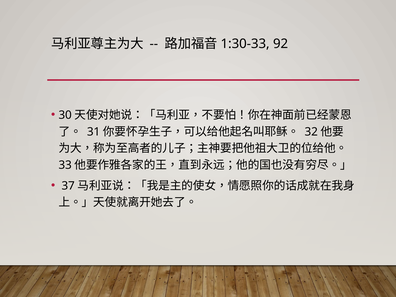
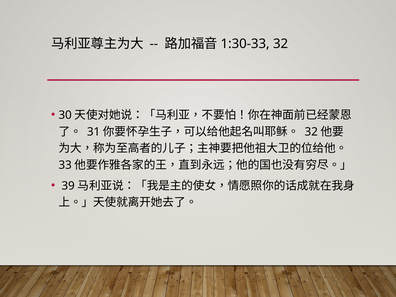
92: 92 -> 32 (281, 44)
37: 37 -> 39 (68, 186)
